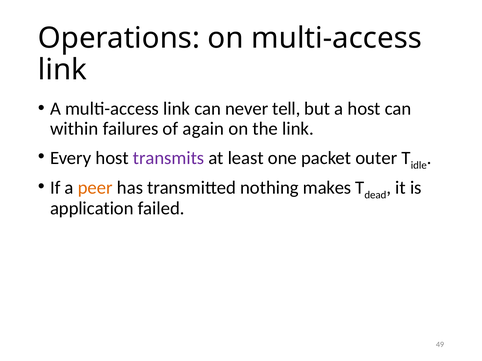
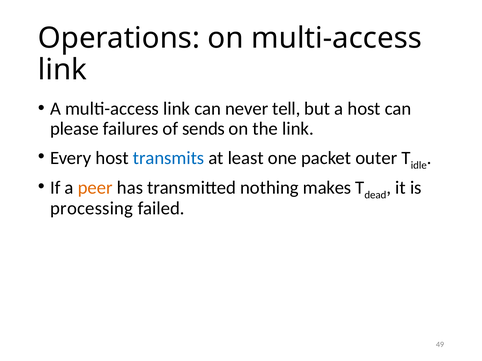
within: within -> please (74, 129)
again: again -> sends (204, 129)
transmits colour: purple -> blue (169, 158)
application: application -> processing (92, 209)
